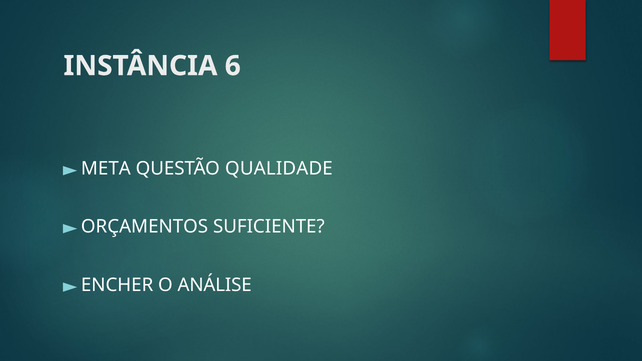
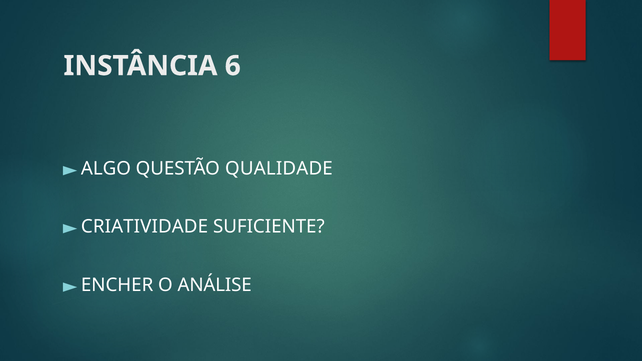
META: META -> ALGO (106, 169)
ORÇAMENTOS: ORÇAMENTOS -> CRIATIVIDADE (145, 227)
